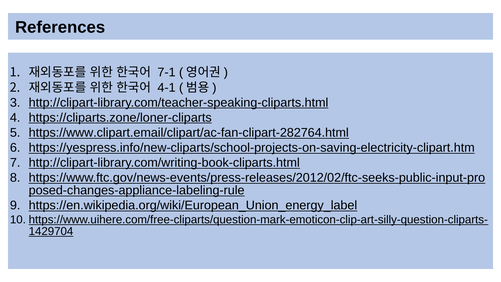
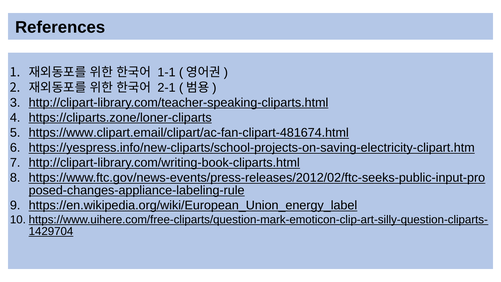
7-1: 7-1 -> 1-1 (167, 72)
4-1: 4-1 -> 2-1 (167, 88)
https://www.clipart.email/clipart/ac-fan-clipart-282764.html: https://www.clipart.email/clipart/ac-fan-clipart-282764.html -> https://www.clipart.email/clipart/ac-fan-clipart-481674.html (189, 133)
